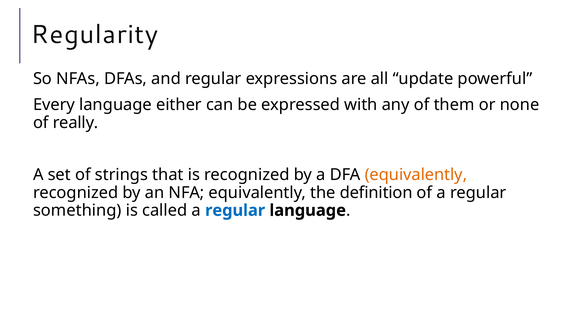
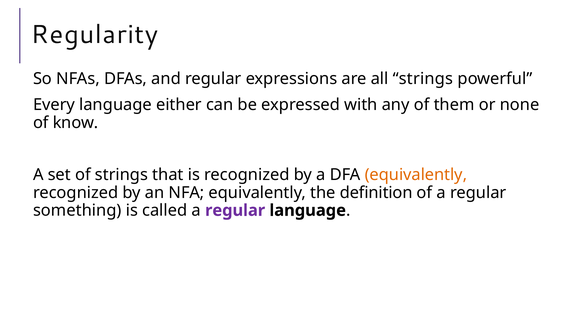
all update: update -> strings (423, 79)
really: really -> know (76, 123)
regular colour: blue -> purple (235, 210)
